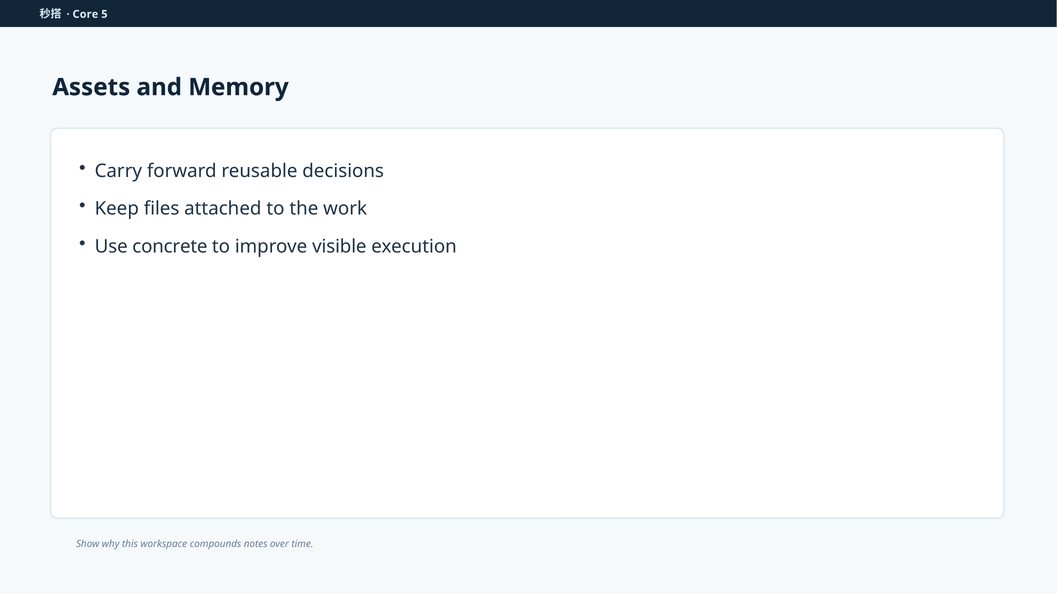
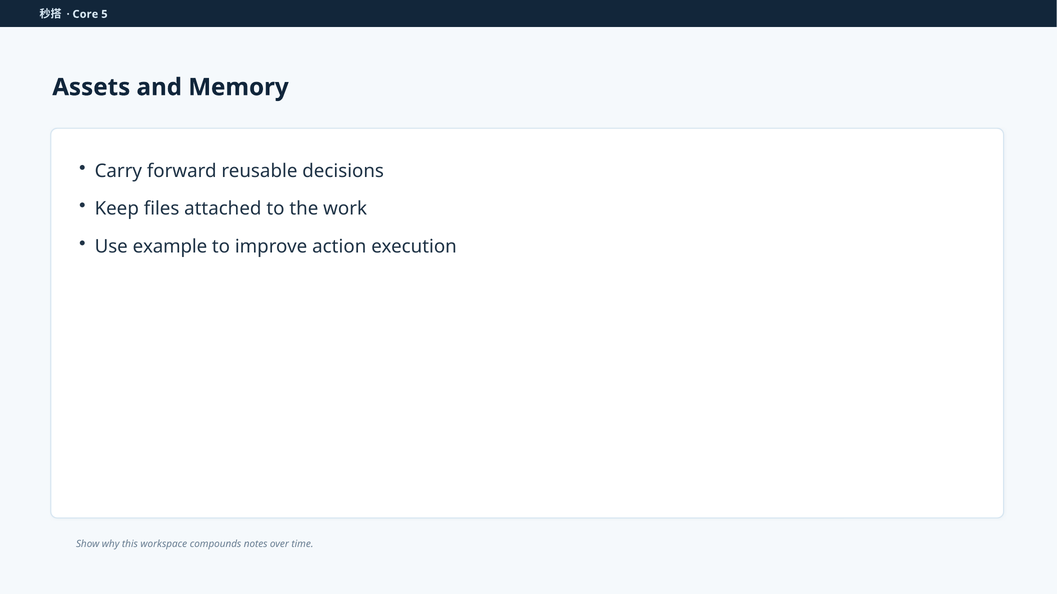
concrete: concrete -> example (170, 247)
visible: visible -> action (339, 247)
